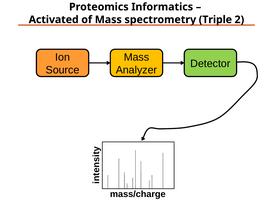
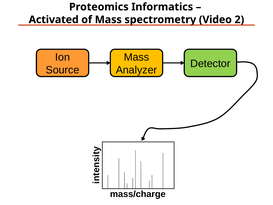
Triple: Triple -> Video (215, 20)
